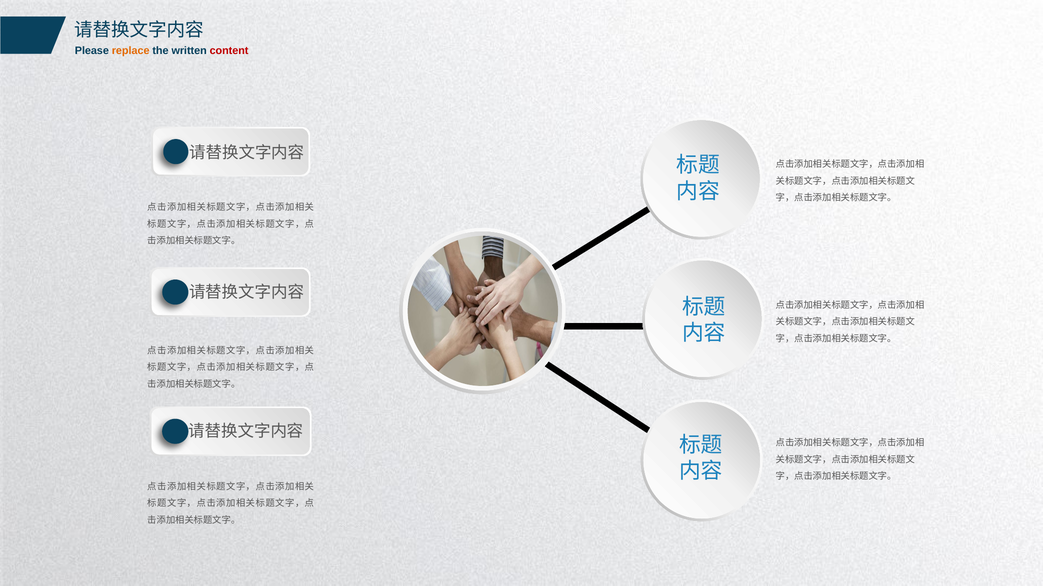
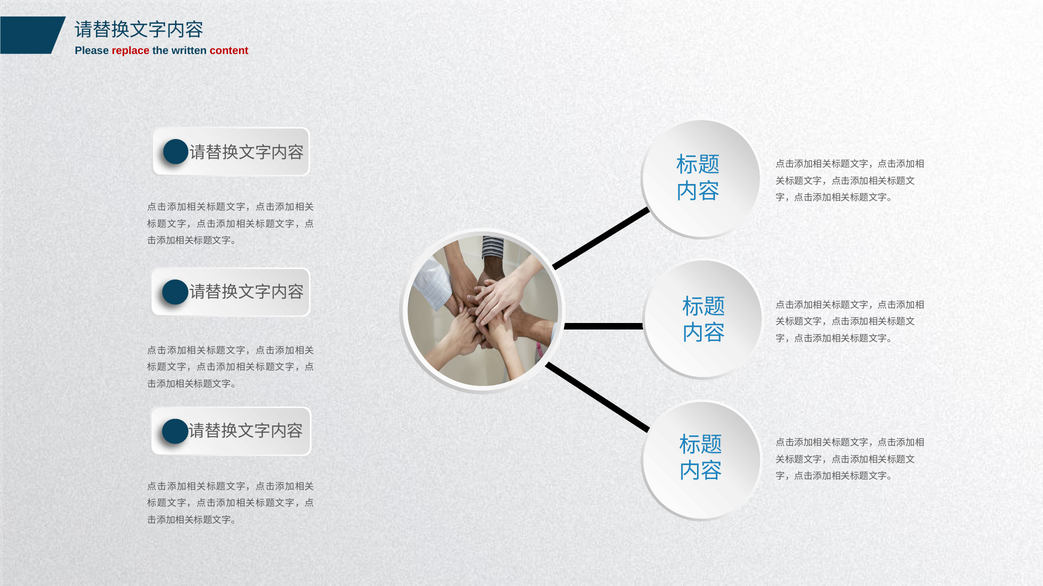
replace colour: orange -> red (131, 51)
